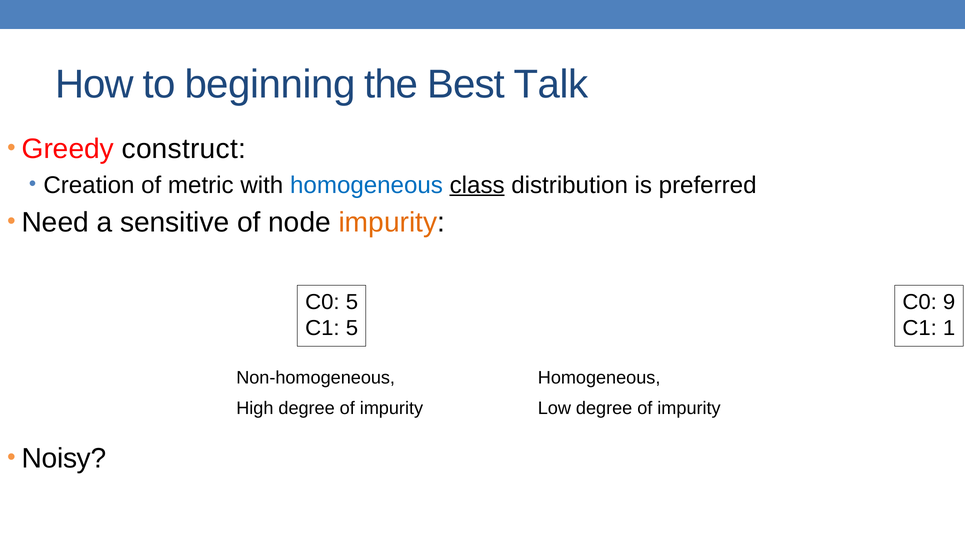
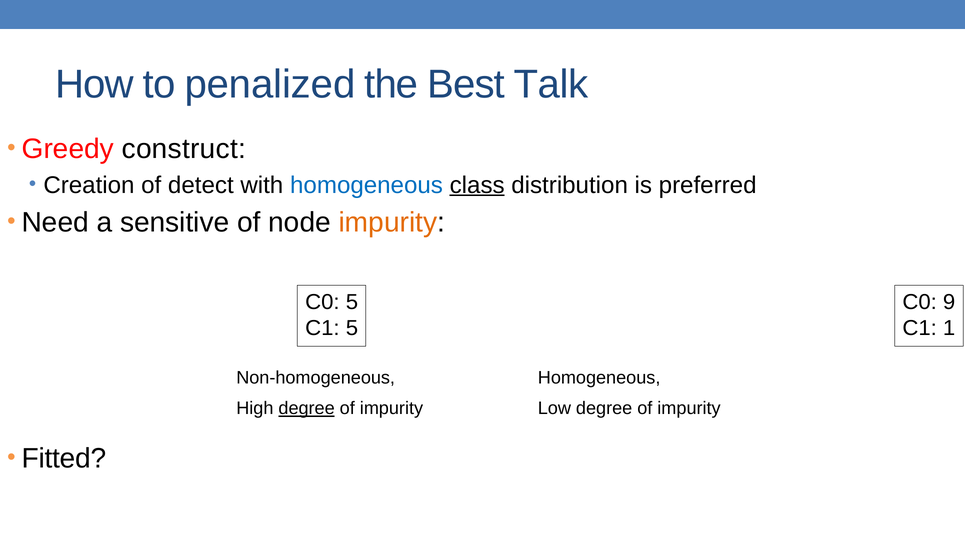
beginning: beginning -> penalized (270, 84)
metric: metric -> detect (201, 185)
degree underline: none -> present (307, 408)
Noisy: Noisy -> Fitted (64, 458)
